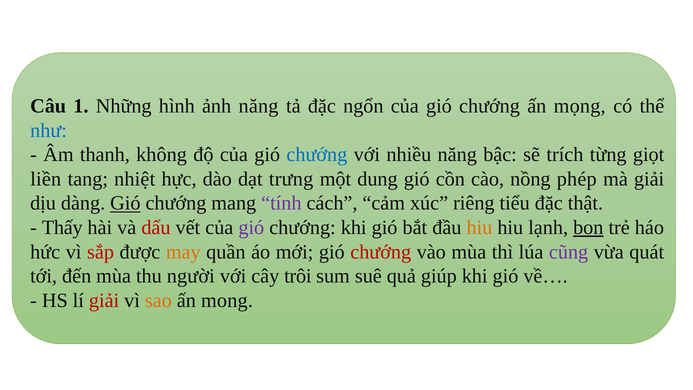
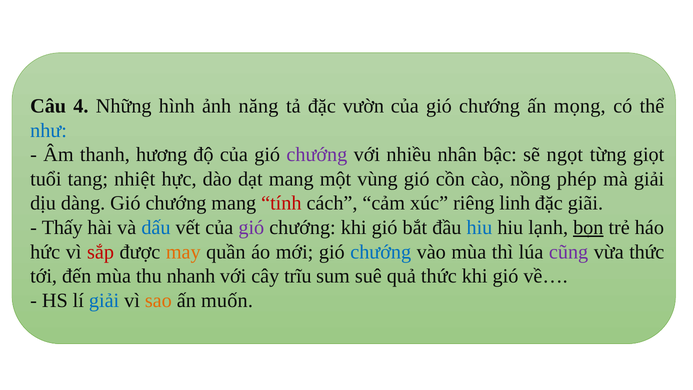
1: 1 -> 4 (81, 106)
ngổn: ngổn -> vườn (363, 106)
không: không -> hương (162, 155)
chướng colour: blue -> purple (317, 155)
nhiều năng: năng -> nhân (457, 155)
trích: trích -> ngọt (565, 155)
liền: liền -> tuổi (46, 179)
dạt trưng: trưng -> mang (291, 179)
dung: dung -> vùng (377, 179)
Gió underline: present -> none (125, 203)
tính colour: purple -> red (281, 203)
tiểu: tiểu -> linh (515, 203)
thật: thật -> giãi (585, 203)
dấu colour: red -> blue (156, 227)
hiu colour: orange -> blue (479, 227)
chướng colour: red -> blue (381, 252)
vừa quát: quát -> thức (647, 252)
người: người -> nhanh (191, 276)
trôi: trôi -> trĩu (298, 276)
quả giúp: giúp -> thức (439, 276)
giải colour: red -> blue (104, 300)
mong: mong -> muốn (227, 300)
